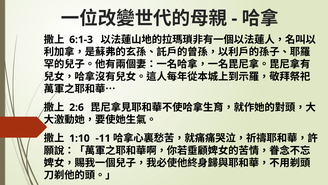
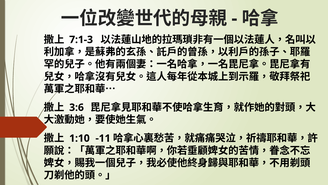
6:1-3: 6:1-3 -> 7:1-3 (81, 40)
2:6: 2:6 -> 3:6 (77, 107)
